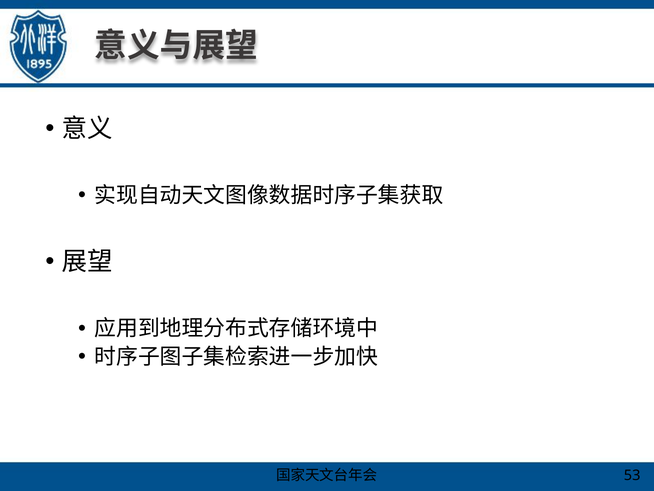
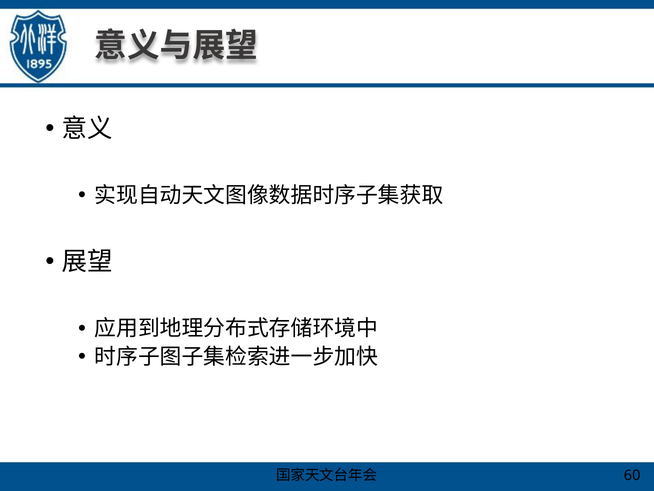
53: 53 -> 60 (632, 475)
